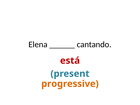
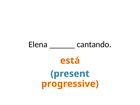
está colour: red -> orange (70, 61)
